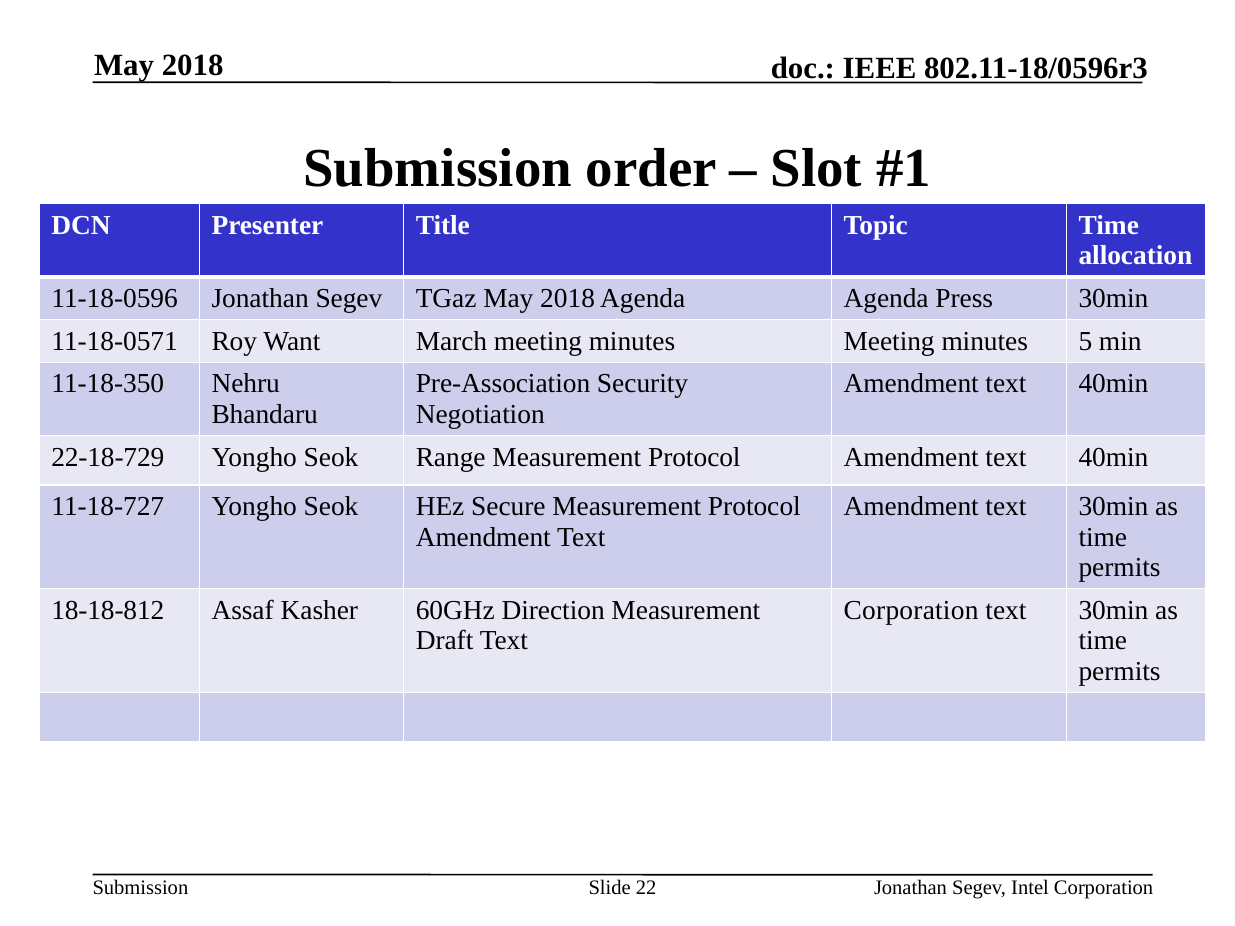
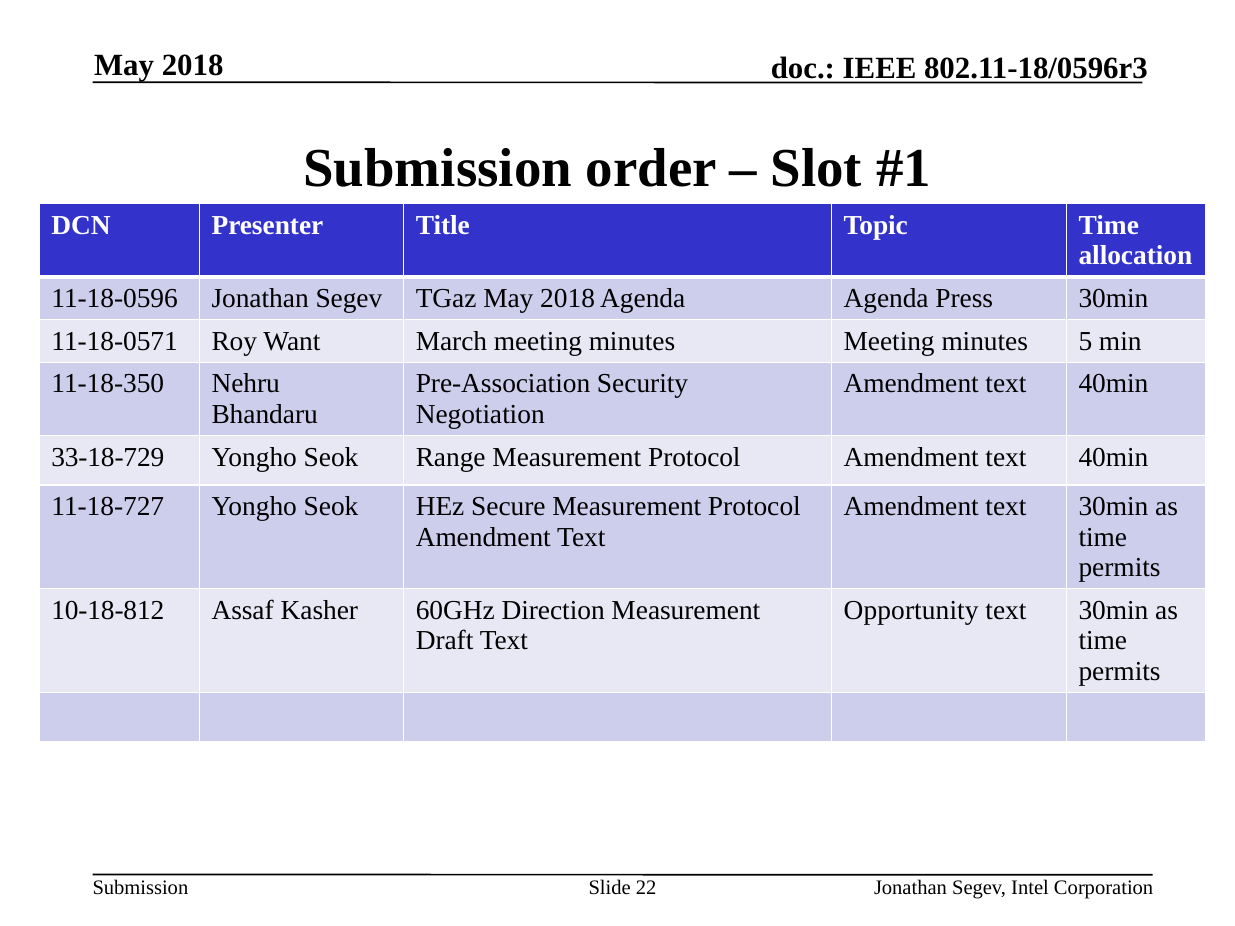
22-18-729: 22-18-729 -> 33-18-729 (108, 457)
18-18-812: 18-18-812 -> 10-18-812 (108, 610)
Corporation: Corporation -> Opportunity (911, 610)
